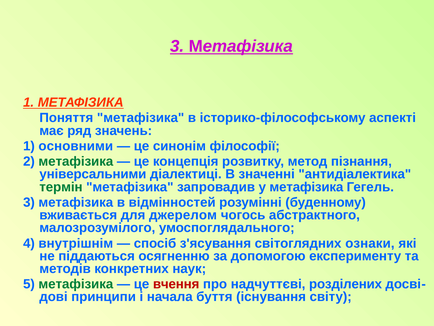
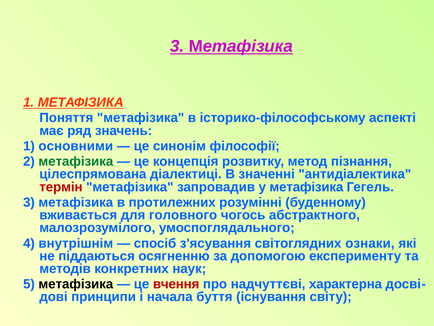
універсальними: універсальними -> цілеспрямована (93, 174)
термін colour: green -> red (61, 187)
відмінностей: відмінностей -> протилежних (172, 202)
джерелом: джерелом -> головного (183, 215)
метафізика colour: green -> black (76, 284)
розділених: розділених -> характерна (346, 284)
